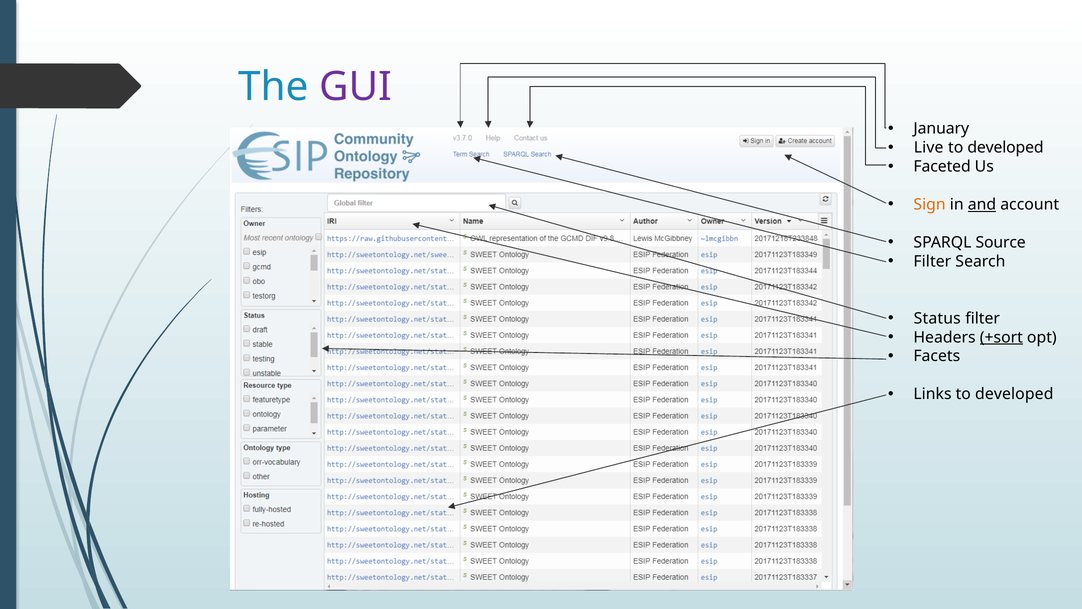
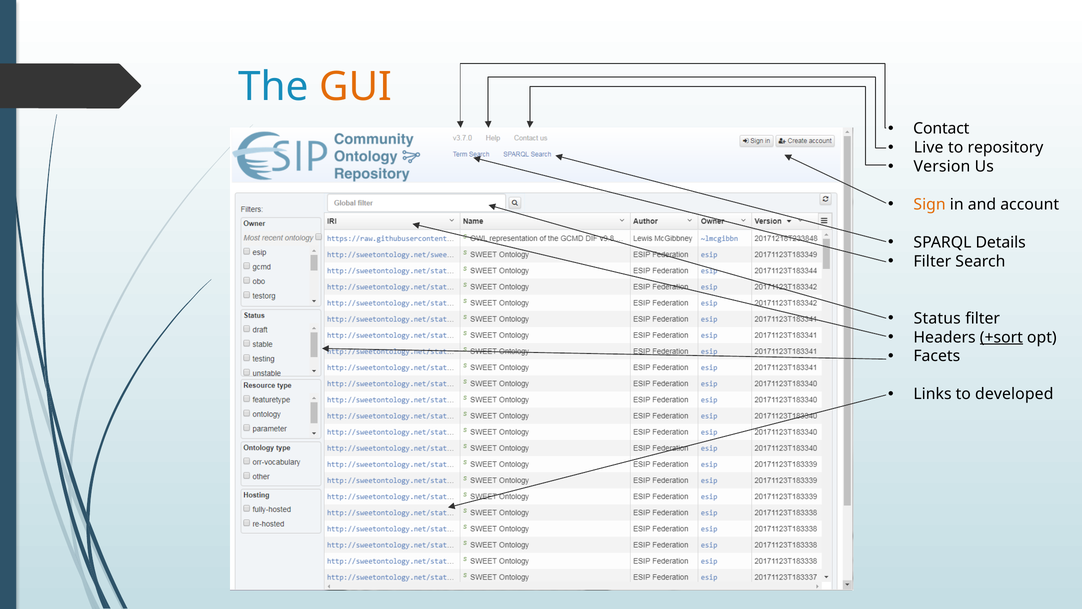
GUI colour: purple -> orange (356, 87)
January: January -> Contact (941, 129)
developed: developed -> repository (1005, 148)
Faceted: Faceted -> Version (942, 167)
and underline: present -> none (982, 204)
Source: Source -> Details (1001, 242)
